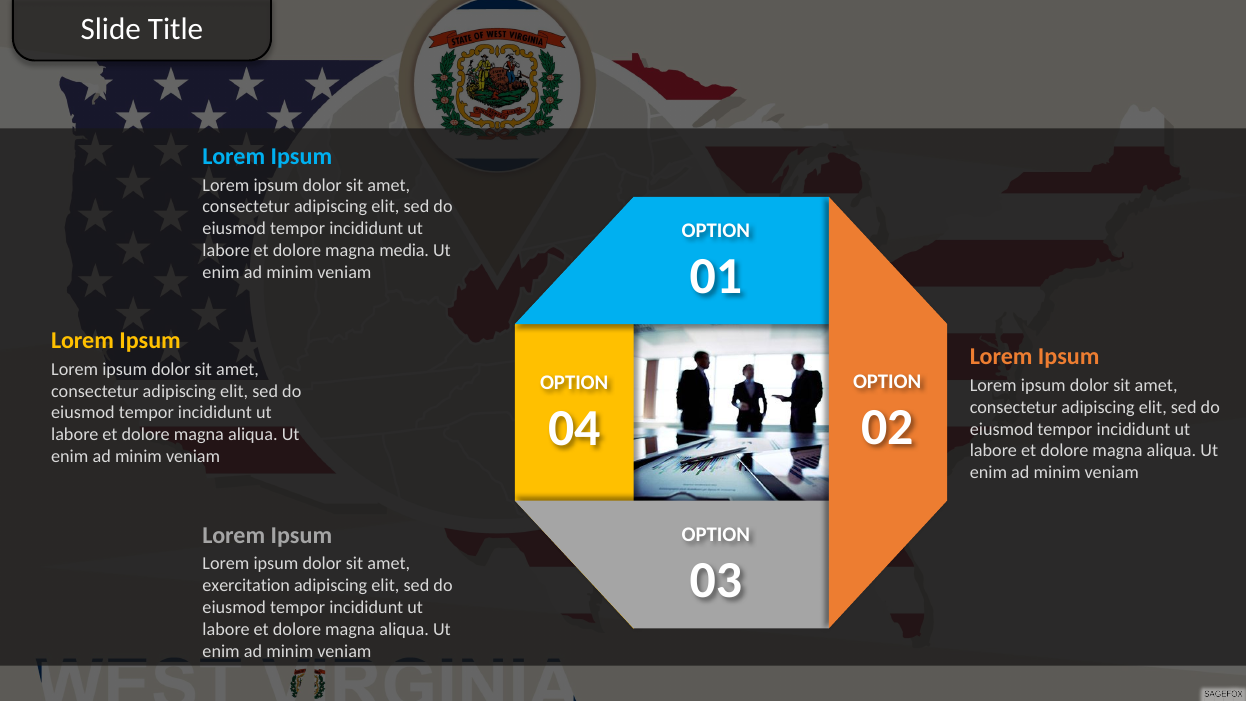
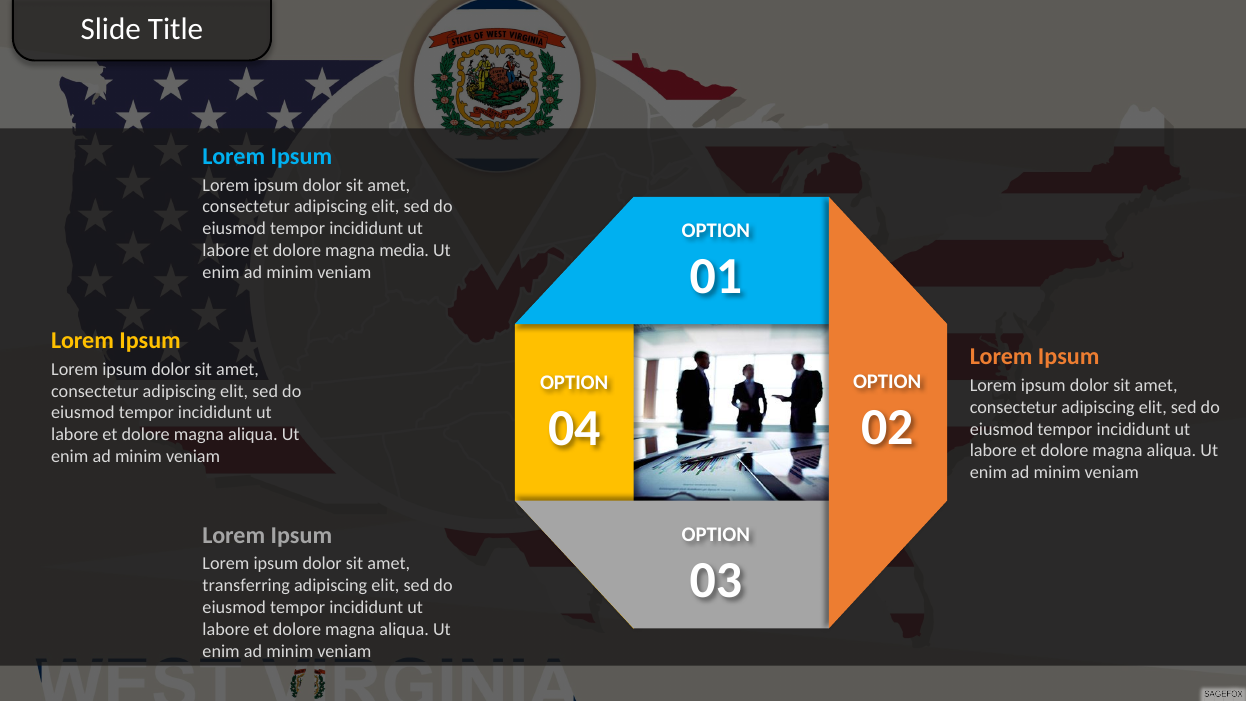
exercitation: exercitation -> transferring (246, 585)
